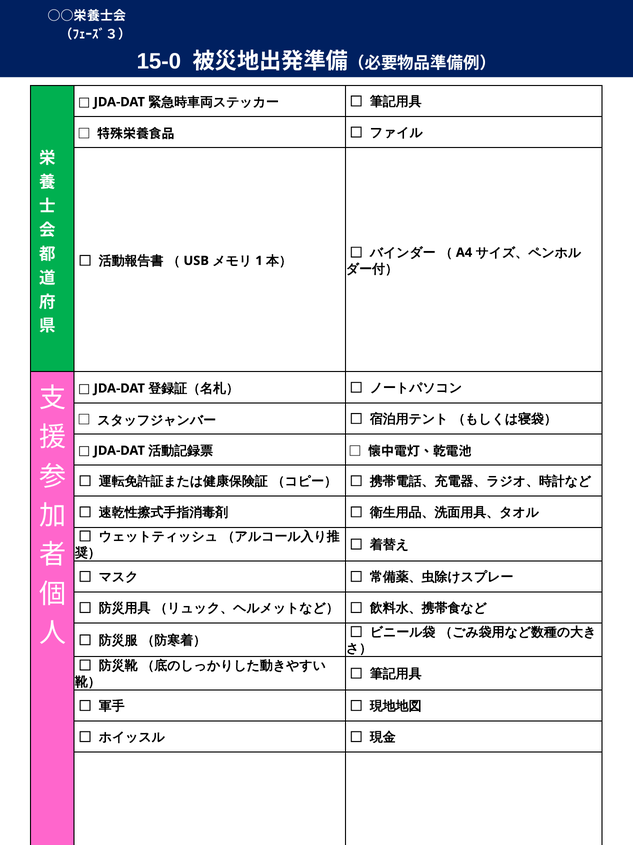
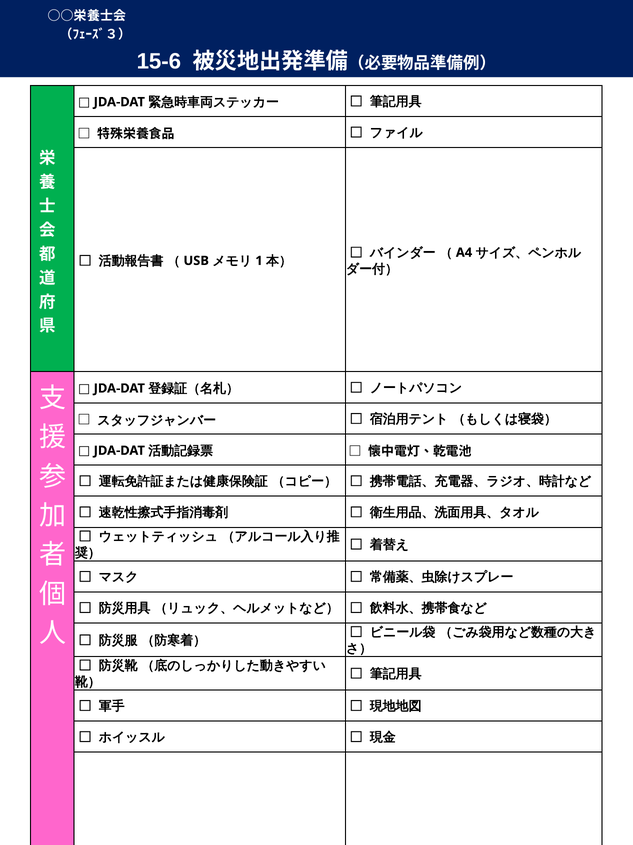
15-0: 15-0 -> 15-6 (159, 62)
